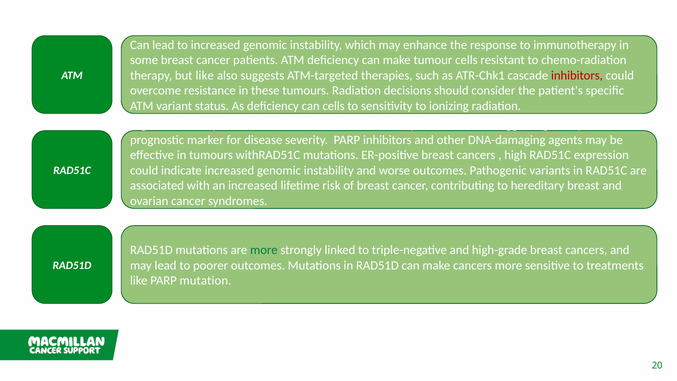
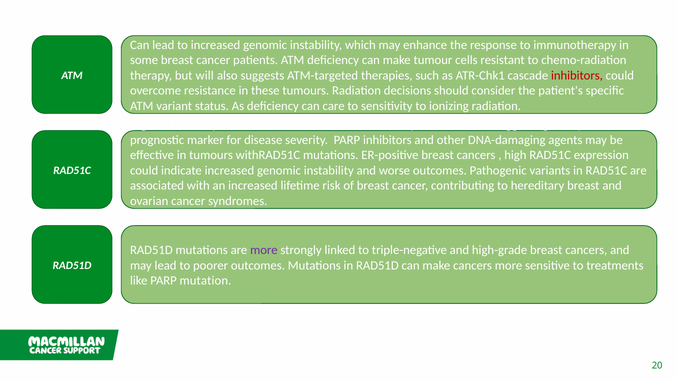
but like: like -> will (205, 75)
can cells: cells -> care (334, 106)
more colour: green -> purple (264, 250)
